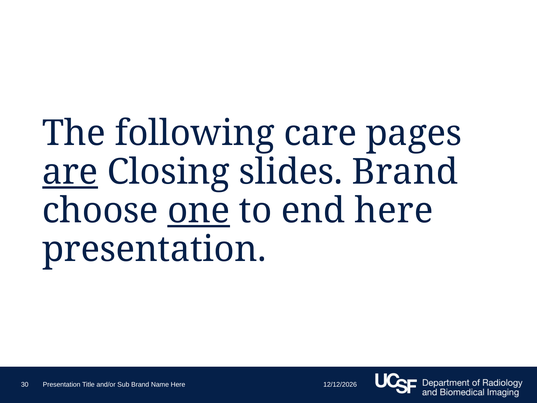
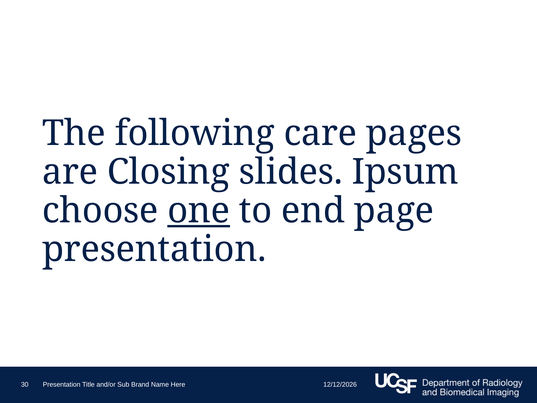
are underline: present -> none (70, 172)
slides Brand: Brand -> Ipsum (405, 172)
end here: here -> page (394, 211)
